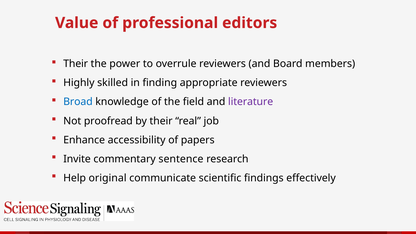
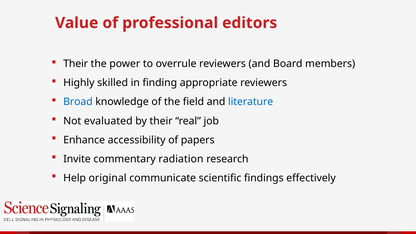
literature colour: purple -> blue (251, 102)
proofread: proofread -> evaluated (108, 121)
sentence: sentence -> radiation (181, 159)
